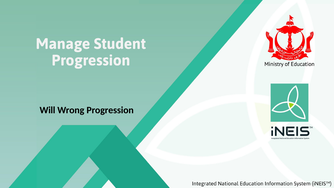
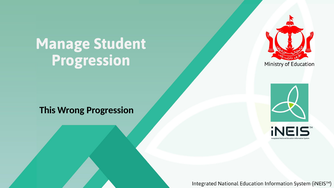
Will: Will -> This (47, 110)
